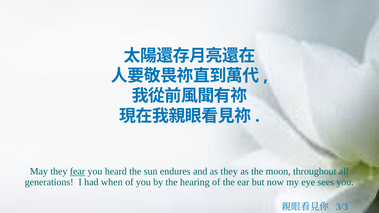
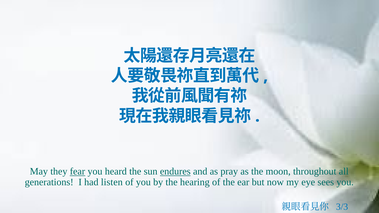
endures underline: none -> present (175, 172)
as they: they -> pray (229, 172)
when: when -> listen (112, 182)
